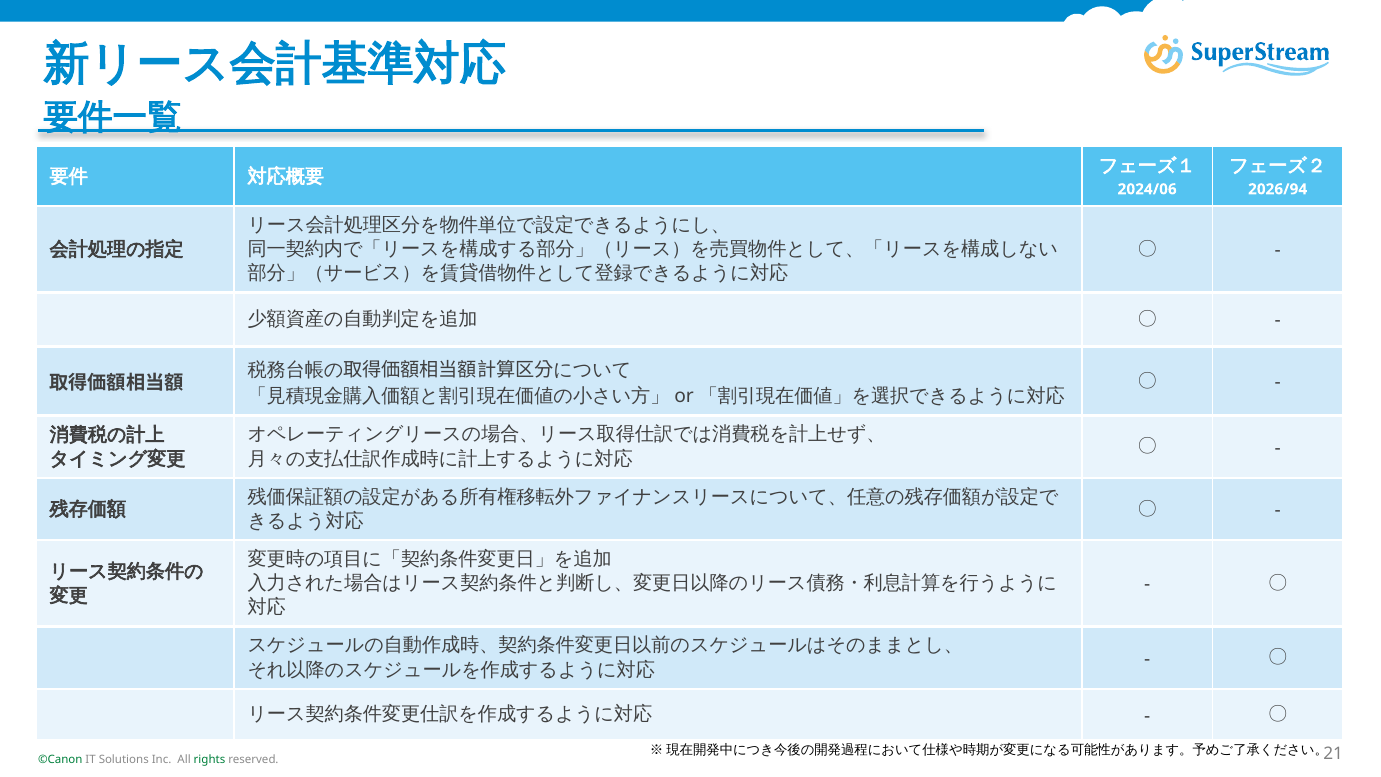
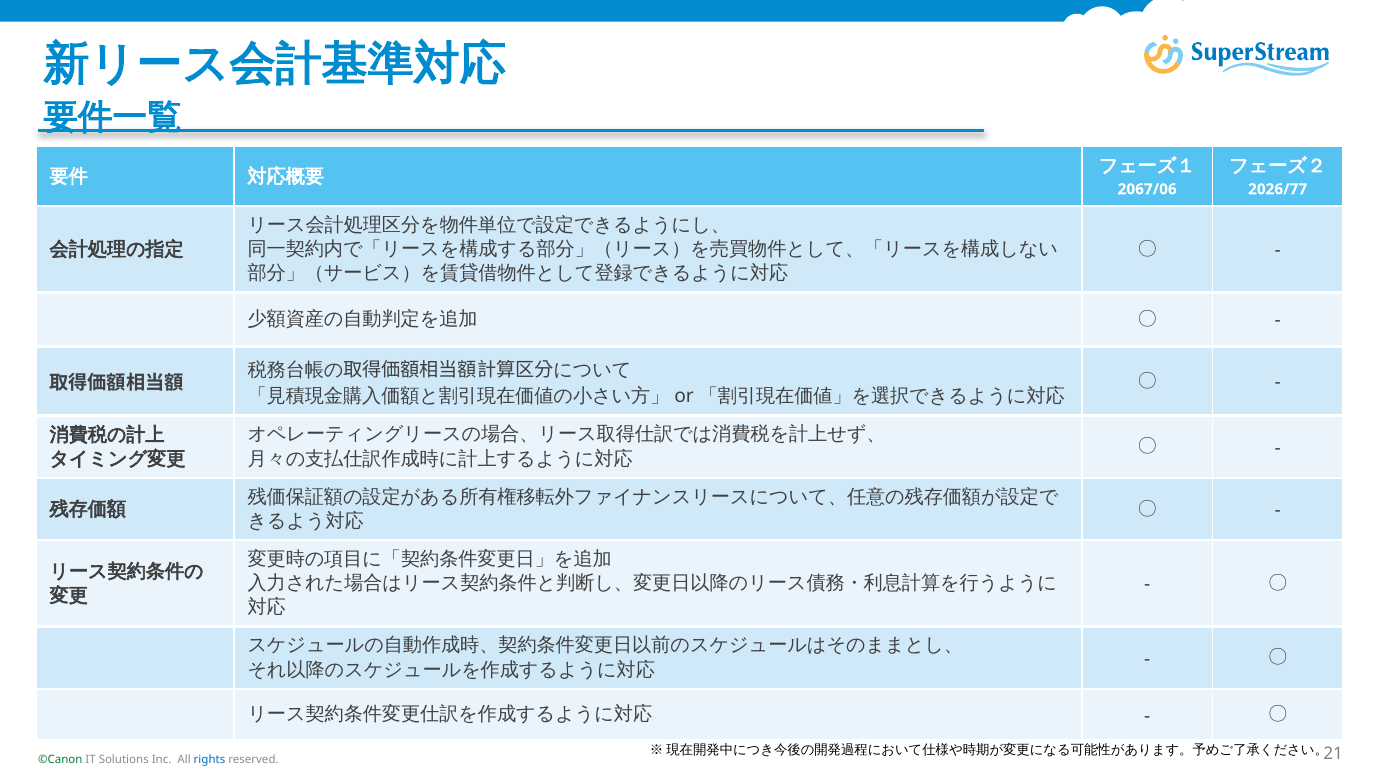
2024/06: 2024/06 -> 2067/06 (1147, 189)
2026/94: 2026/94 -> 2026/77 (1278, 189)
rights colour: green -> blue (210, 759)
